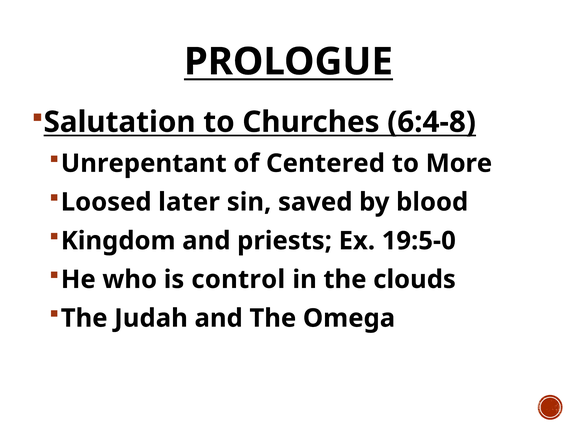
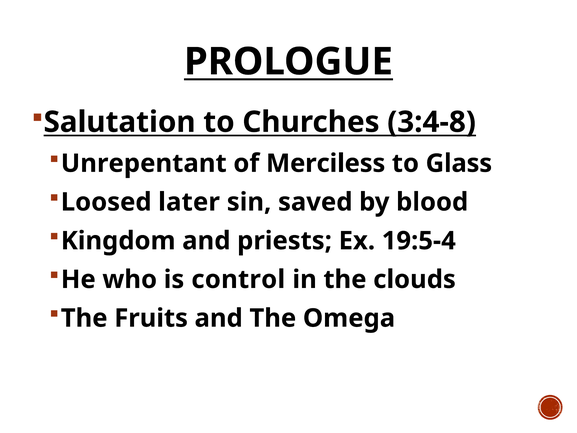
6:4-8: 6:4-8 -> 3:4-8 (432, 122)
Centered: Centered -> Merciless (326, 163)
More: More -> Glass (459, 163)
19:5-0: 19:5-0 -> 19:5-4 (419, 241)
Judah: Judah -> Fruits (151, 318)
